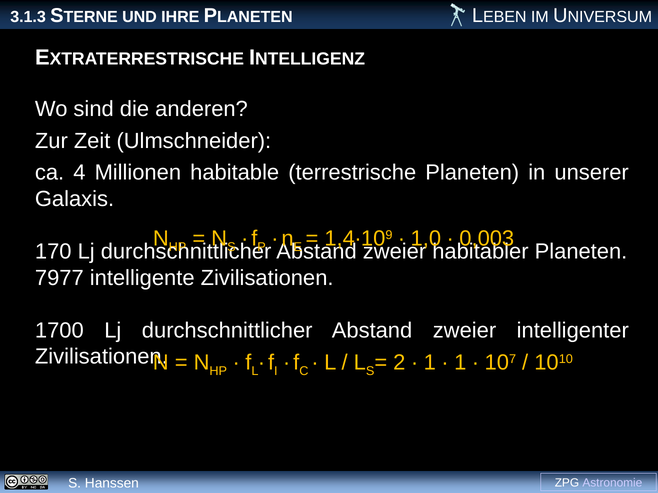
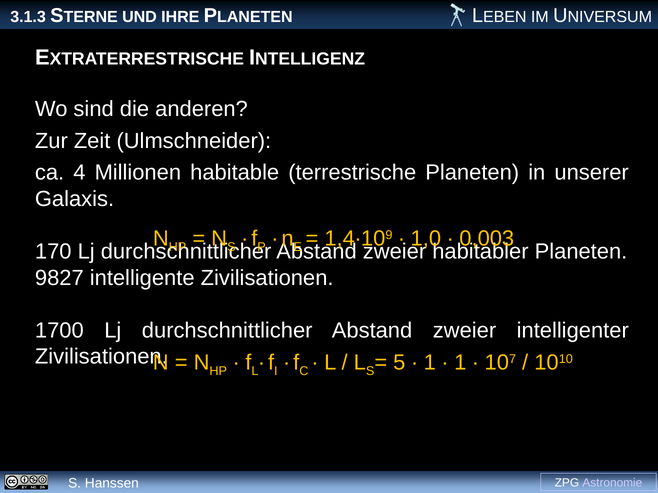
7977: 7977 -> 9827 (59, 278)
2: 2 -> 5 (399, 363)
